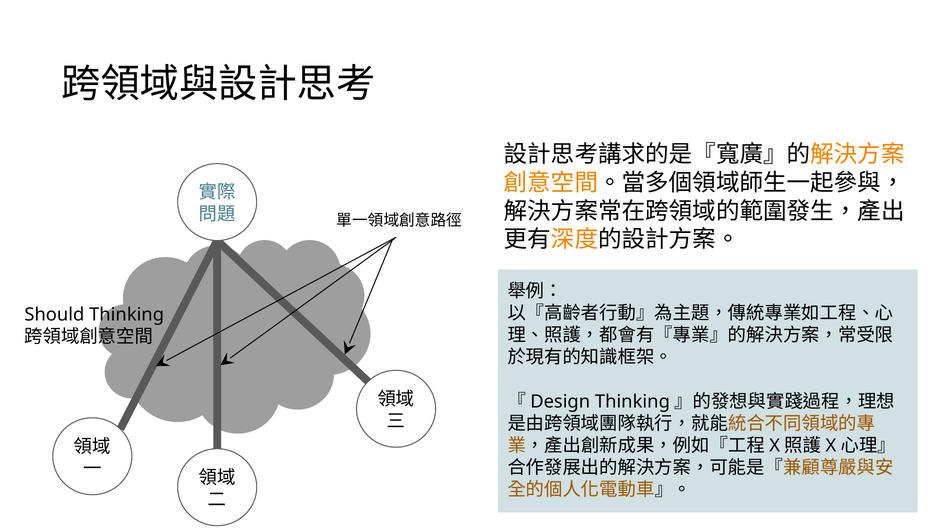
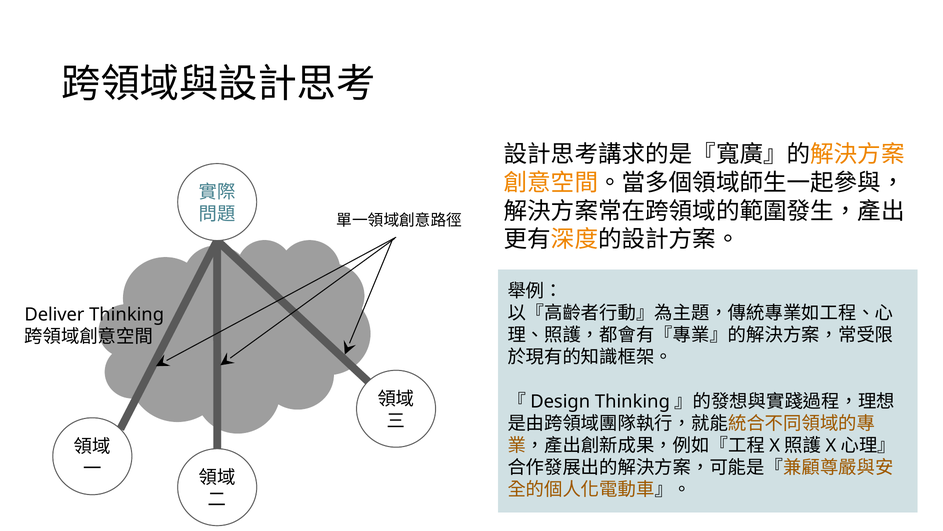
Should: Should -> Deliver (54, 314)
